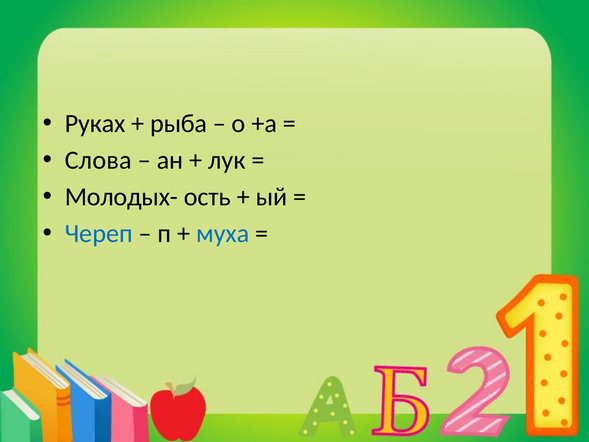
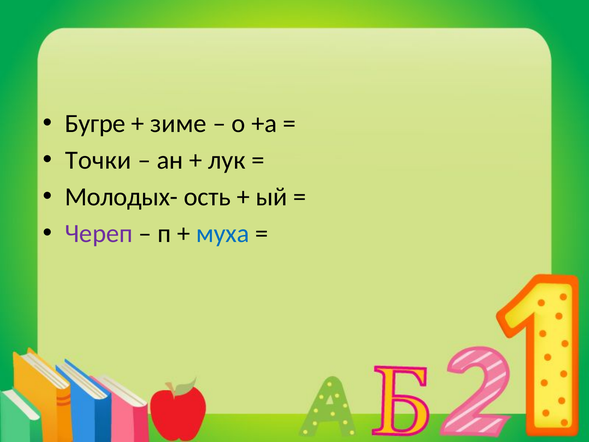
Руках: Руках -> Бугре (95, 124)
рыба: рыба -> зиме (178, 124)
Слова: Слова -> Точки (98, 160)
Череп colour: blue -> purple (99, 234)
